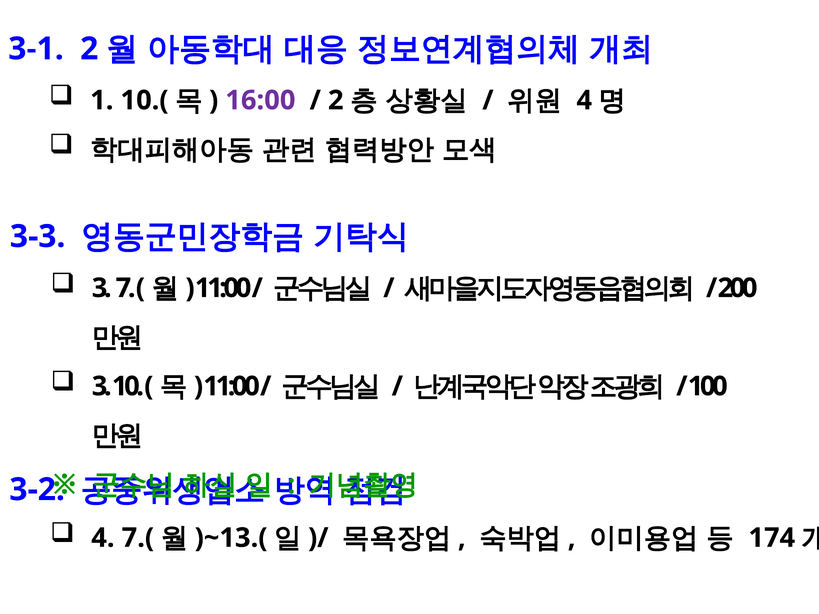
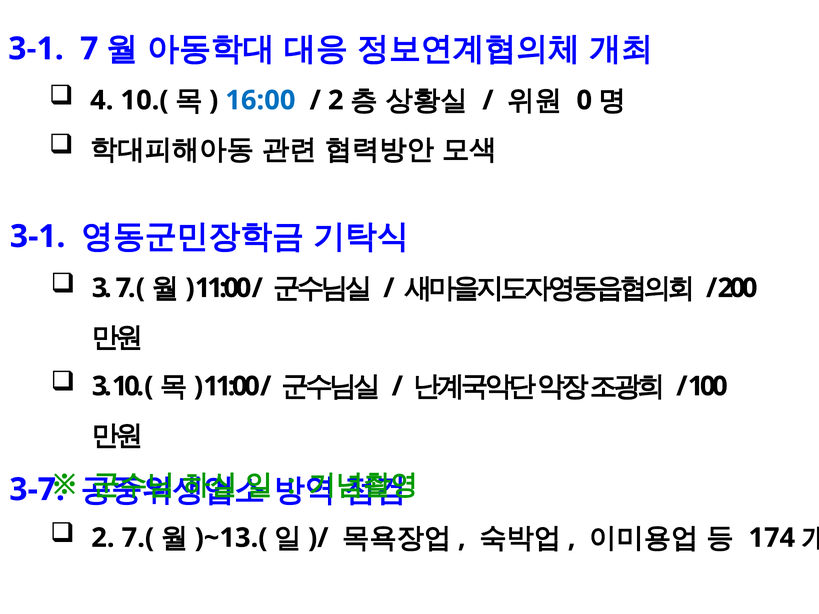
3-1 2: 2 -> 7 (89, 49)
1: 1 -> 4 (102, 100)
16:00 colour: purple -> blue (260, 100)
4: 4 -> 0 (584, 100)
3-3: 3-3 -> 3-1 (38, 237)
3-2: 3-2 -> 3-7 (37, 490)
4: 4 -> 2 (103, 538)
